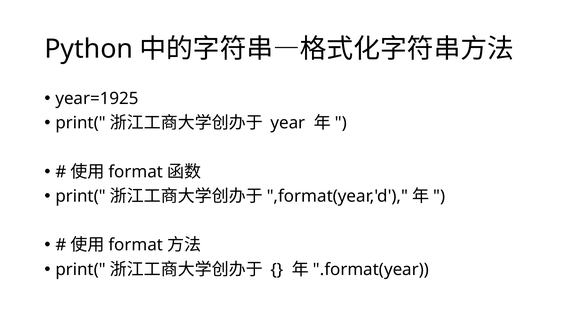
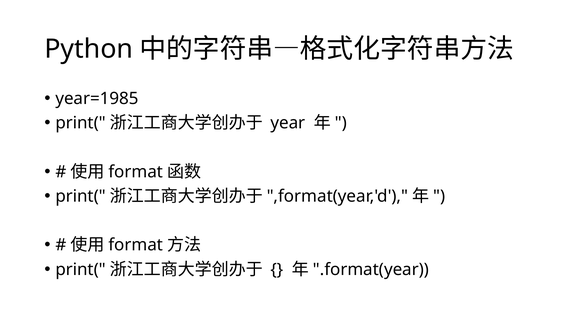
year=1925: year=1925 -> year=1985 (97, 99)
